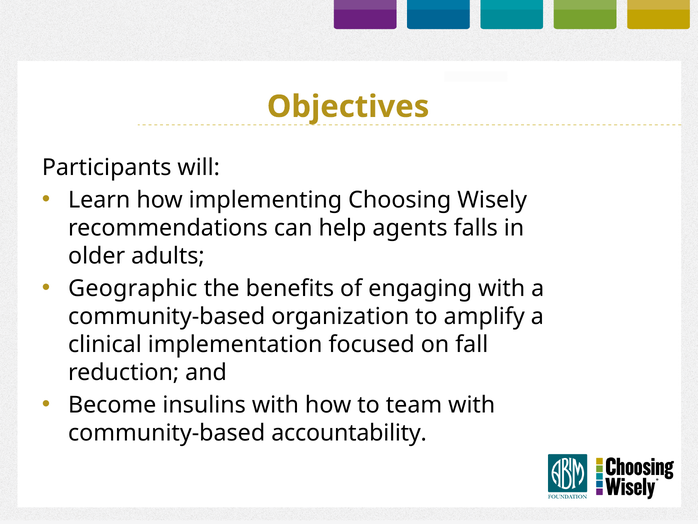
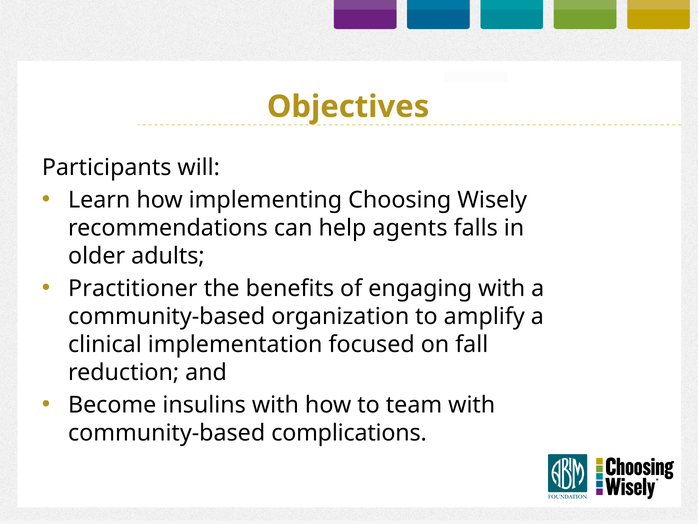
Geographic: Geographic -> Practitioner (133, 288)
accountability: accountability -> complications (349, 432)
